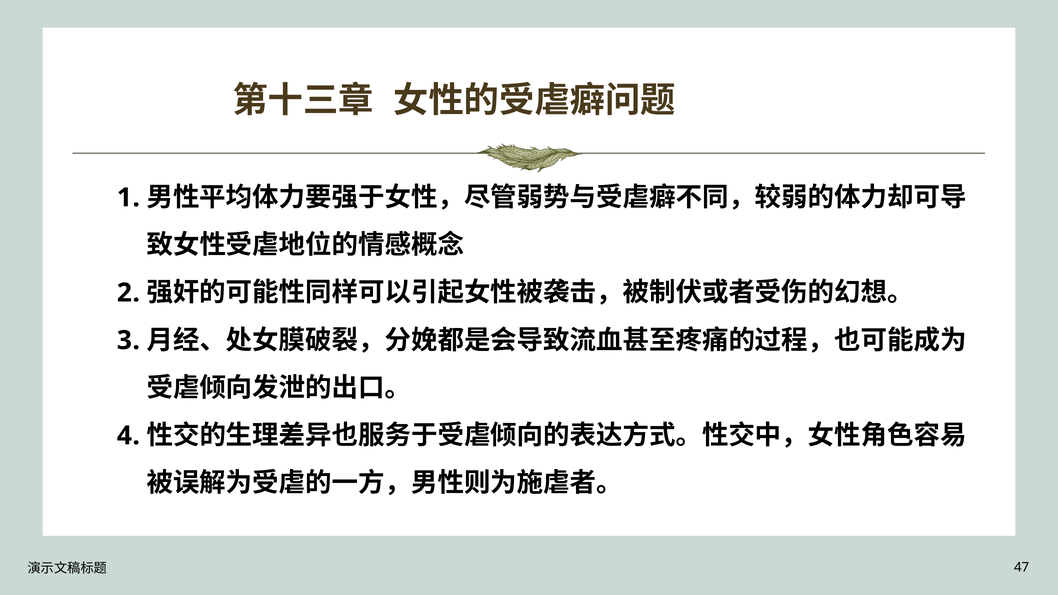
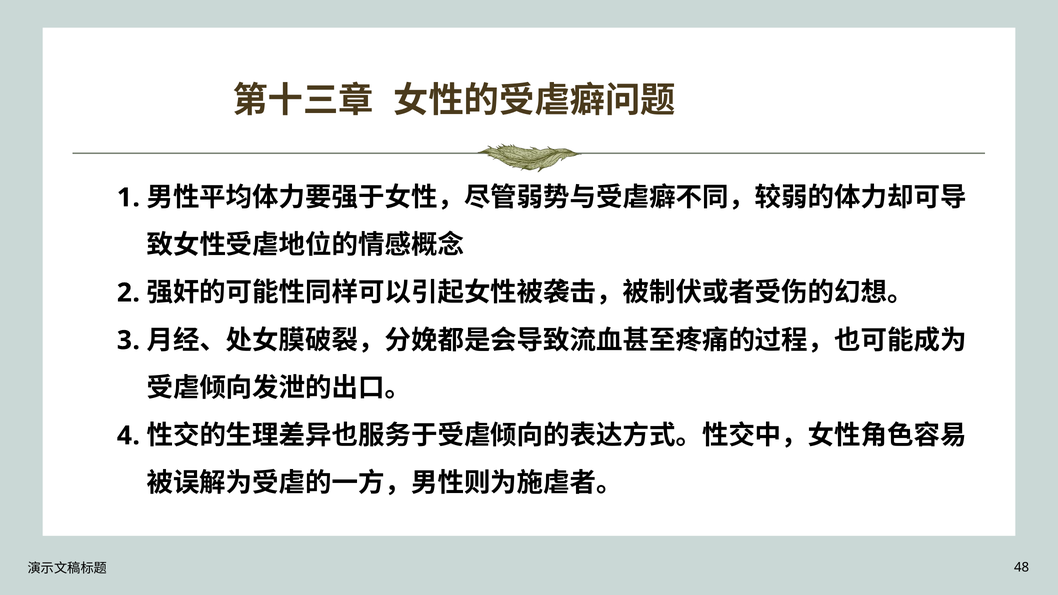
47: 47 -> 48 (1022, 567)
